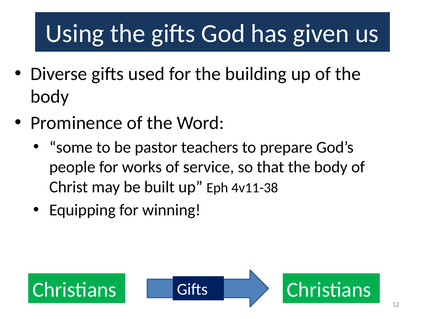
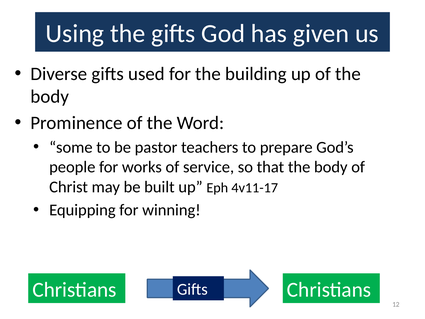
4v11-38: 4v11-38 -> 4v11-17 (255, 188)
